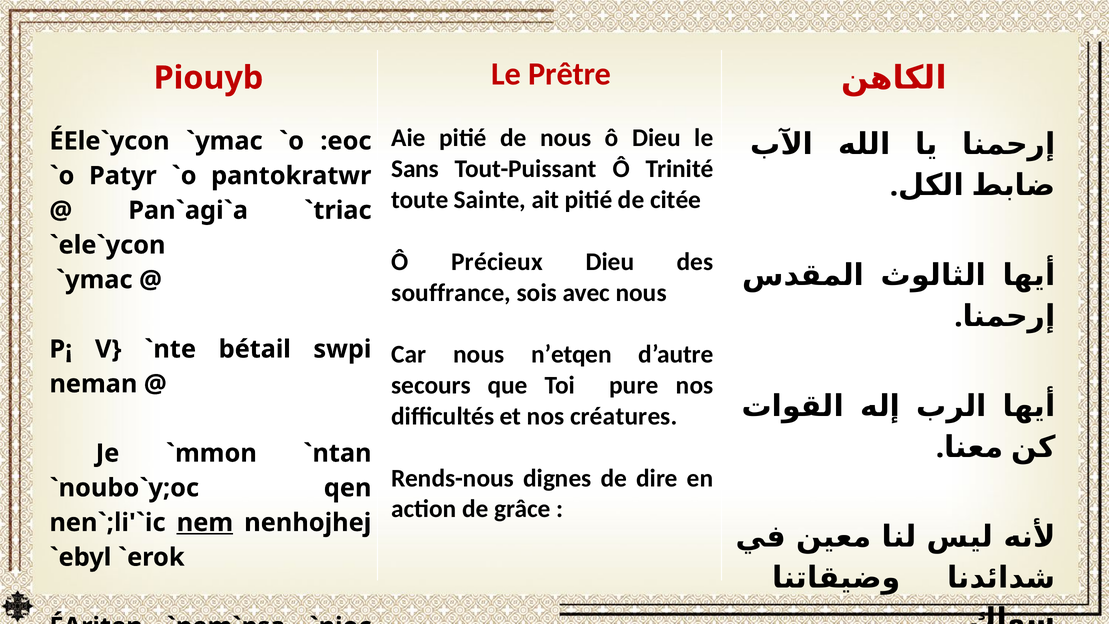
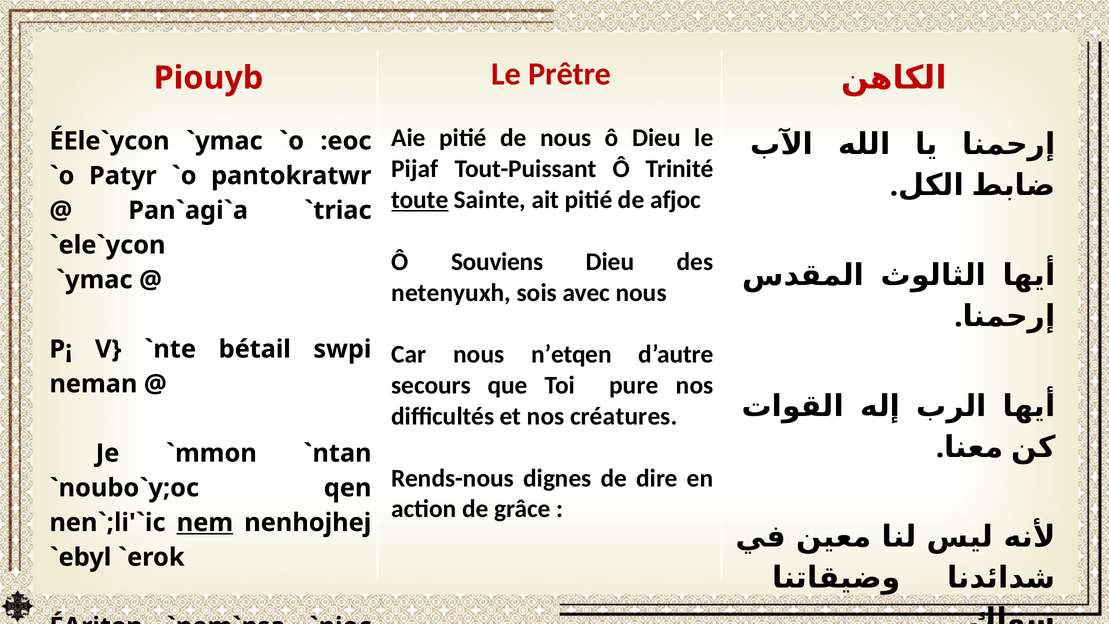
Sans: Sans -> Pijaf (415, 169)
toute underline: none -> present (420, 200)
citée: citée -> afjoc (676, 200)
Précieux: Précieux -> Souviens (497, 262)
souffrance: souffrance -> netenyuxh (451, 293)
